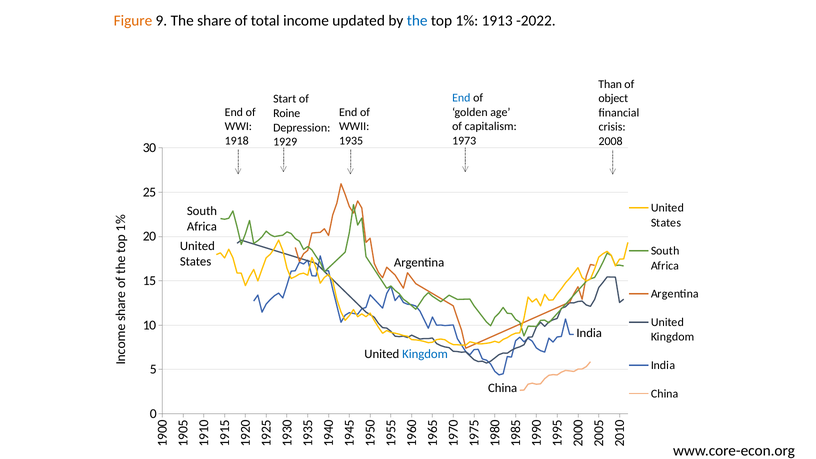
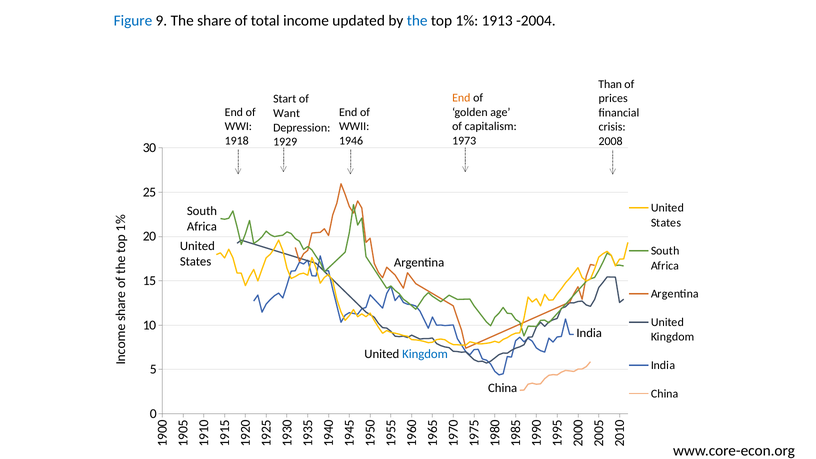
Figure colour: orange -> blue (133, 21)
-2022: -2022 -> -2004 (536, 21)
End colour: blue -> orange (461, 98)
object: object -> prices (613, 98)
Roine: Roine -> Want (287, 113)
1935: 1935 -> 1946 (351, 141)
